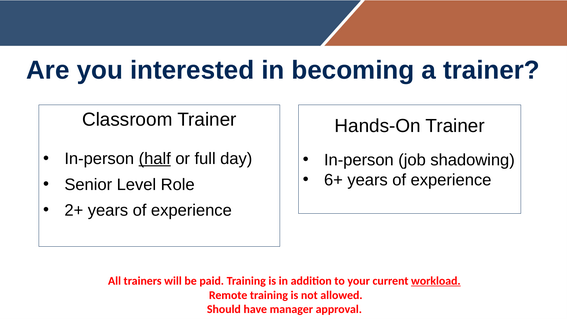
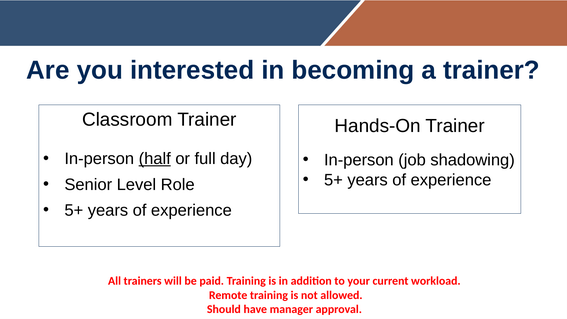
6+: 6+ -> 5+ (333, 180)
2+: 2+ -> 5+ (74, 210)
workload underline: present -> none (436, 281)
